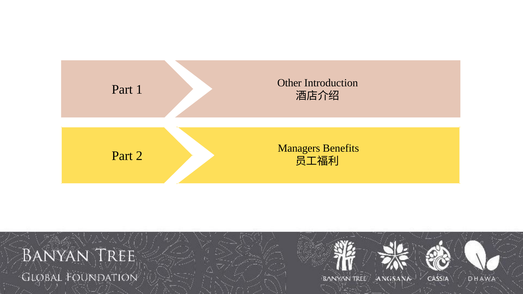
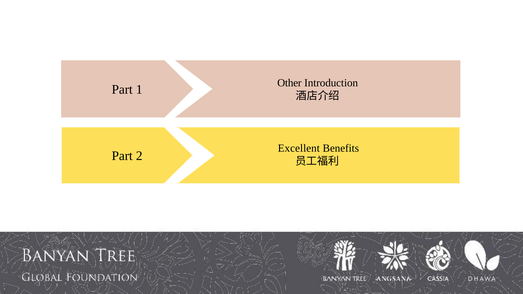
Managers: Managers -> Excellent (299, 148)
